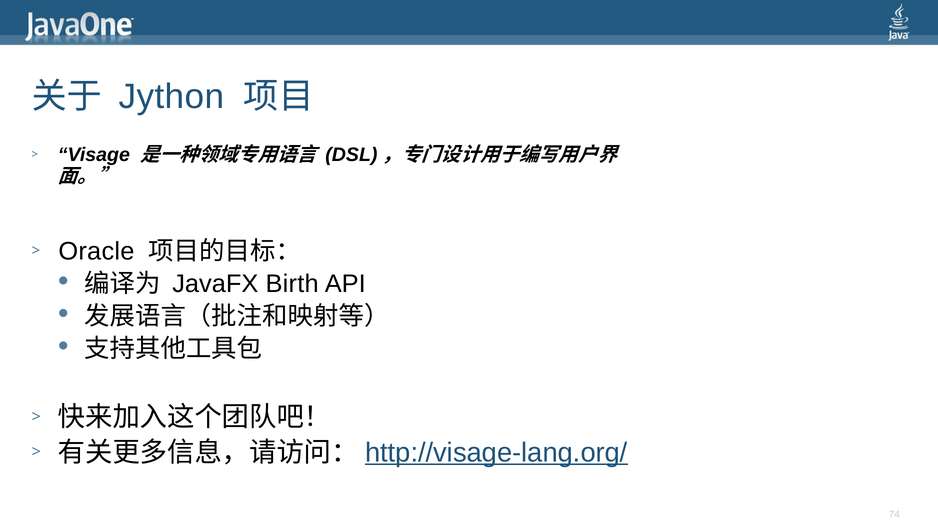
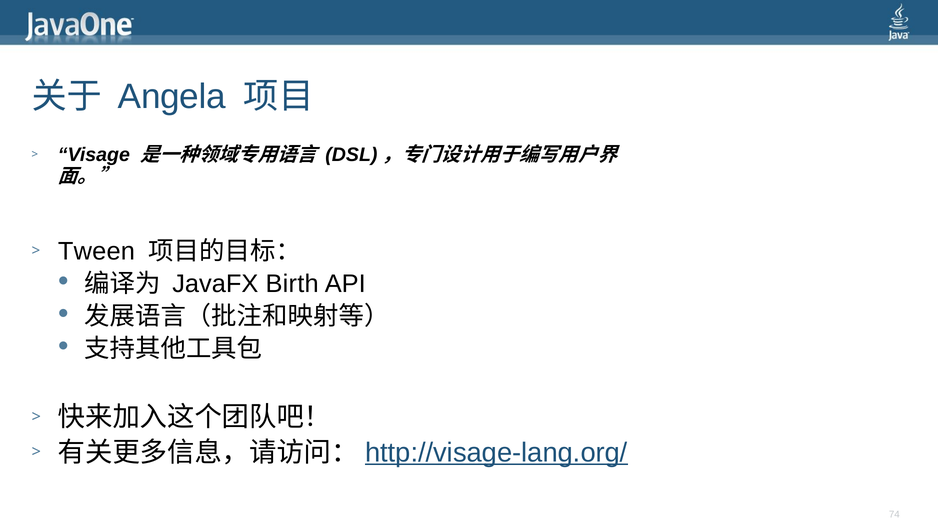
Jython: Jython -> Angela (172, 97)
Oracle: Oracle -> Tween (96, 251)
